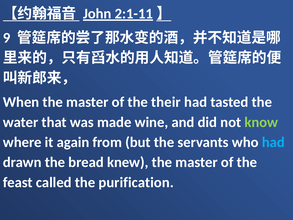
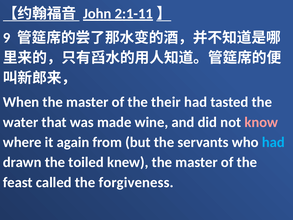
know colour: light green -> pink (261, 122)
bread: bread -> toiled (86, 162)
purification: purification -> forgiveness (136, 182)
